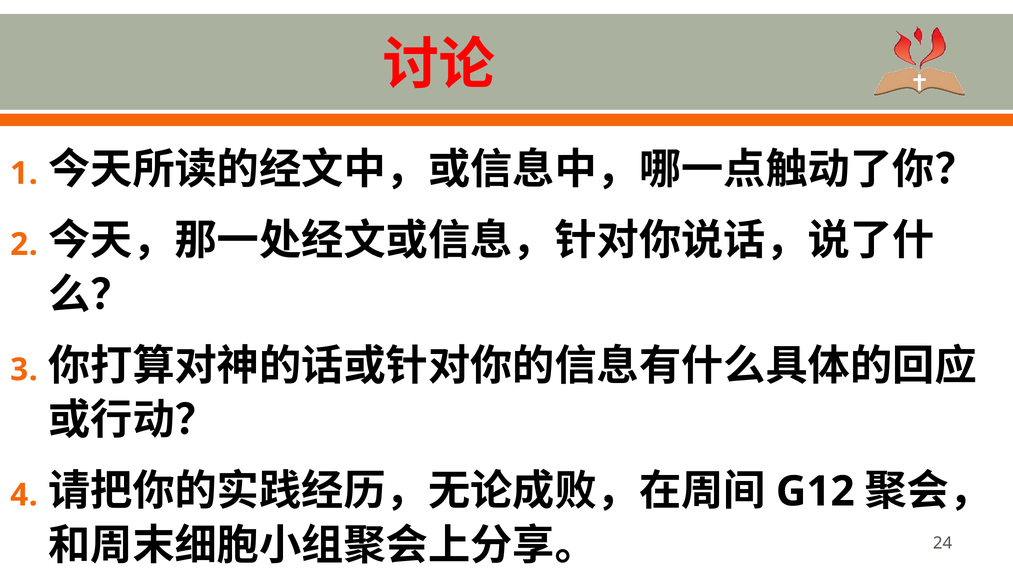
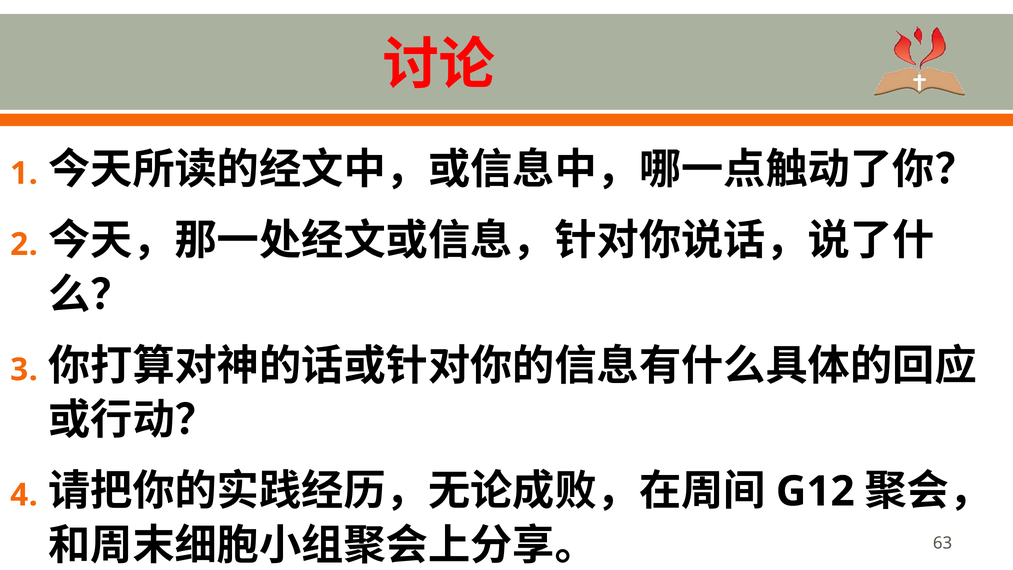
24: 24 -> 63 (943, 543)
